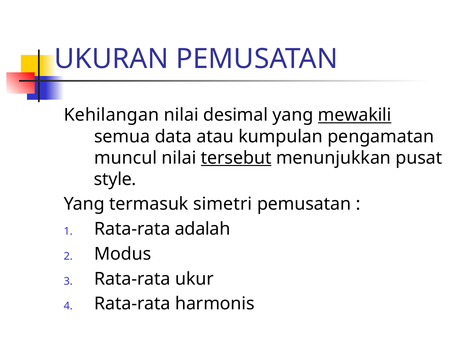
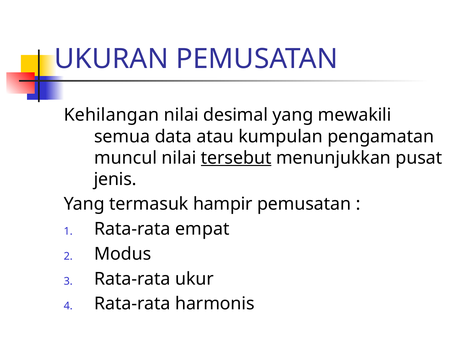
mewakili underline: present -> none (355, 115)
style: style -> jenis (115, 179)
simetri: simetri -> hampir (223, 204)
adalah: adalah -> empat (202, 229)
